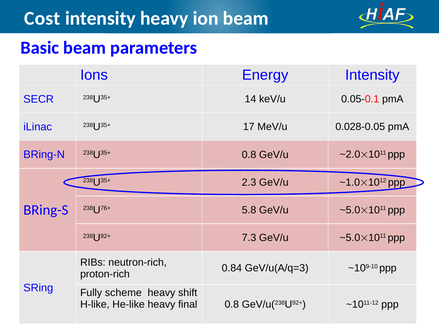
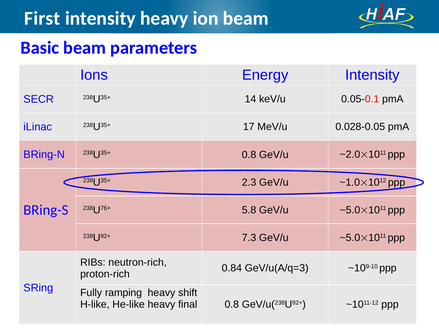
Cost: Cost -> First (42, 18)
scheme: scheme -> ramping (123, 293)
